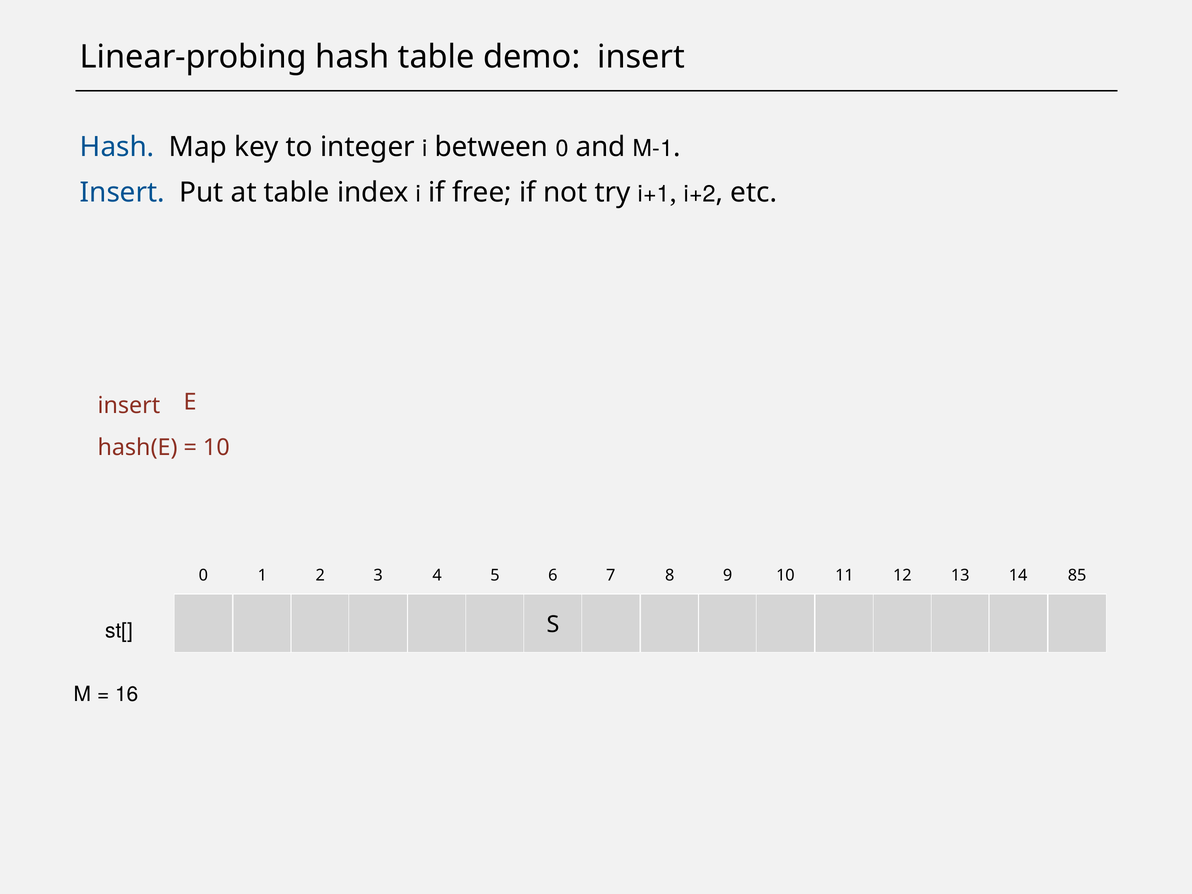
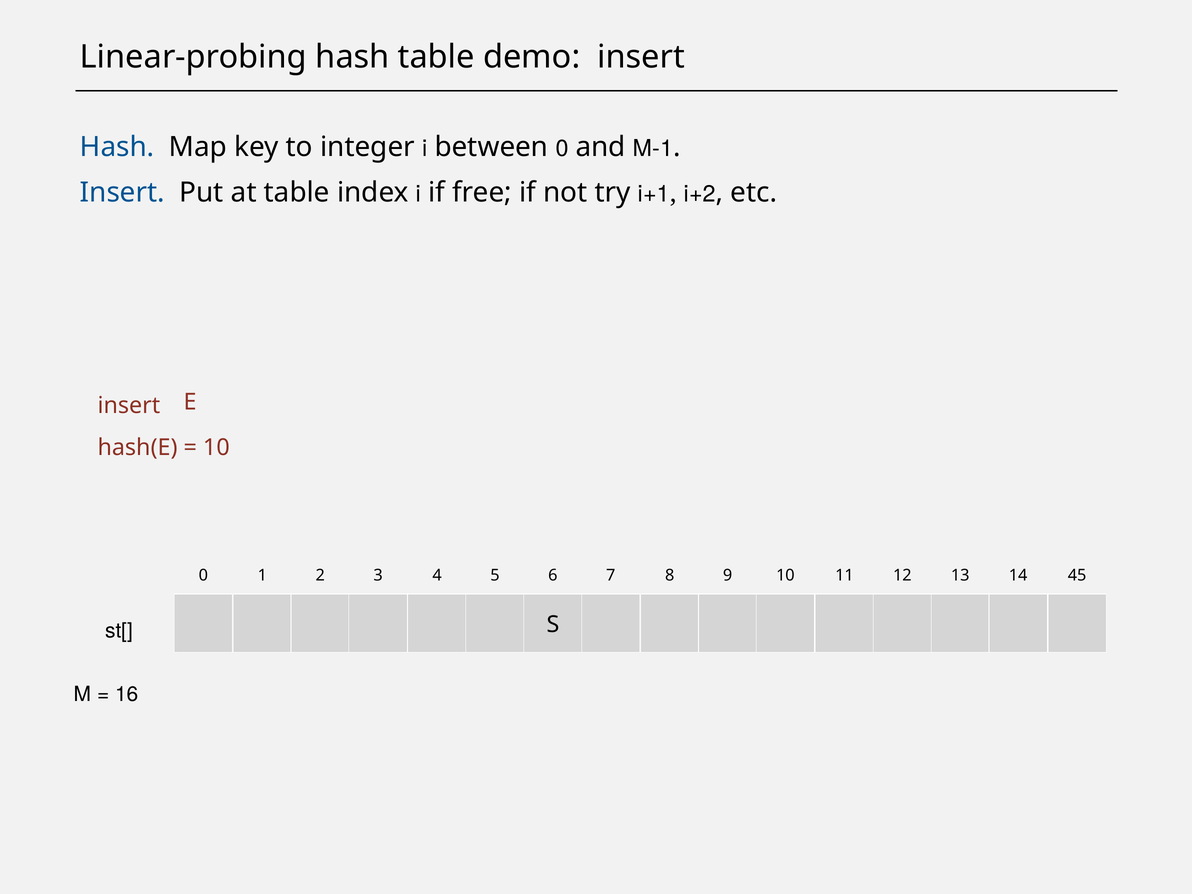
85: 85 -> 45 (1077, 575)
